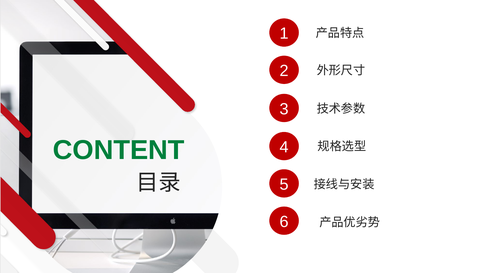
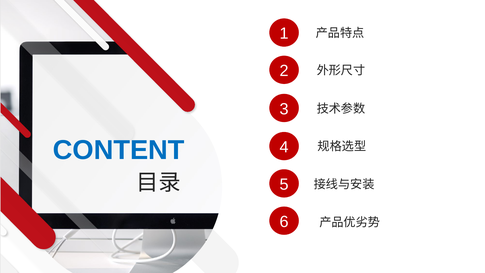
CONTENT colour: green -> blue (119, 150)
